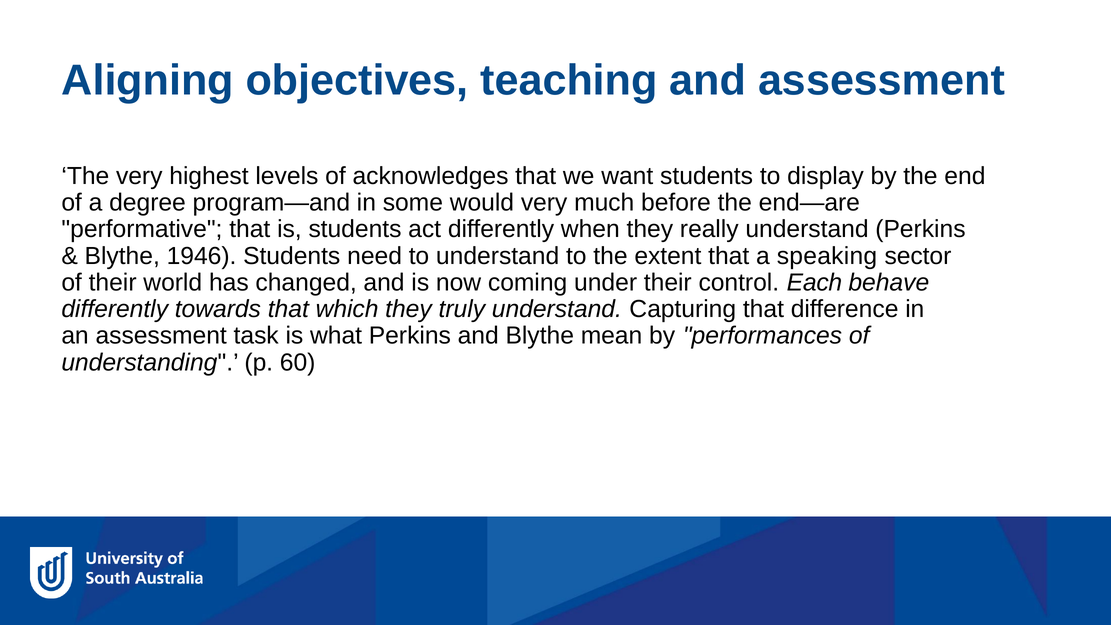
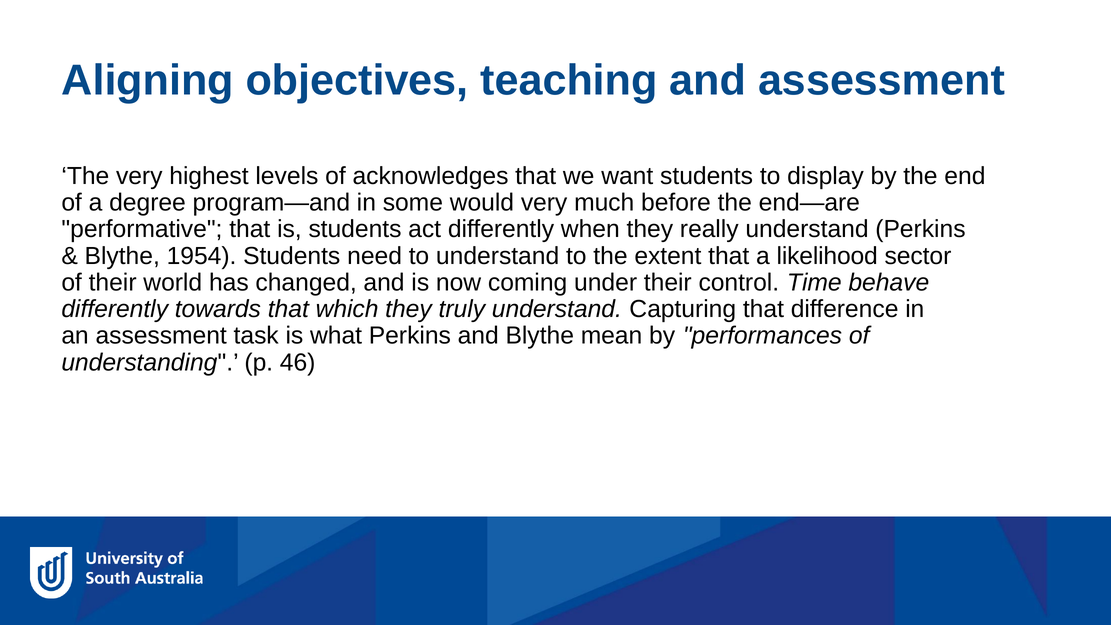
1946: 1946 -> 1954 (202, 256)
speaking: speaking -> likelihood (827, 256)
Each: Each -> Time (814, 283)
60: 60 -> 46 (298, 362)
